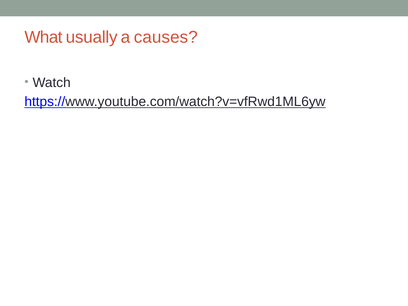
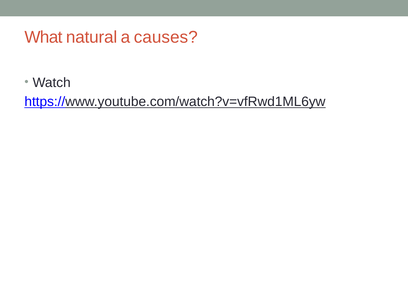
usually: usually -> natural (92, 37)
